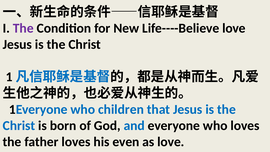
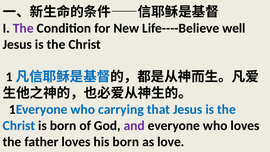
Life----Believe love: love -> well (234, 28)
children: children -> carrying (121, 109)
and colour: blue -> purple (134, 125)
his even: even -> born (126, 142)
